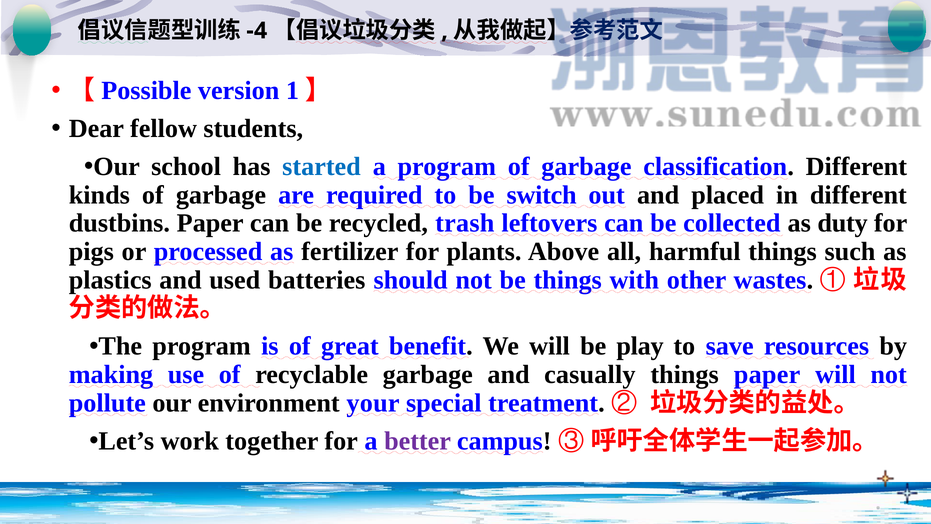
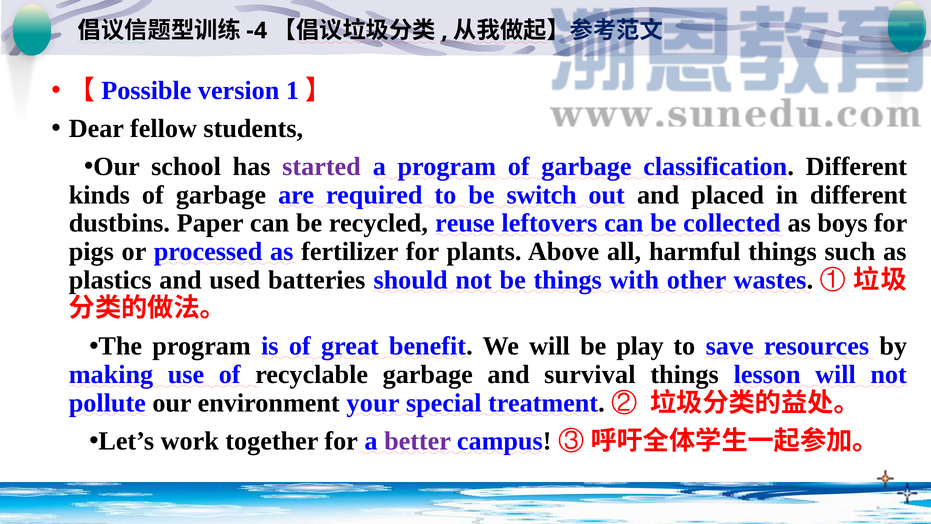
started colour: blue -> purple (322, 166)
trash: trash -> reuse (465, 223)
duty: duty -> boys (843, 223)
casually: casually -> survival (590, 374)
things paper: paper -> lesson (767, 374)
